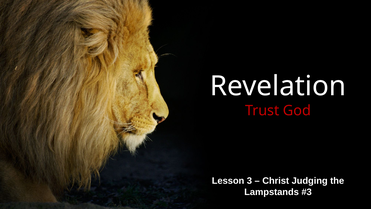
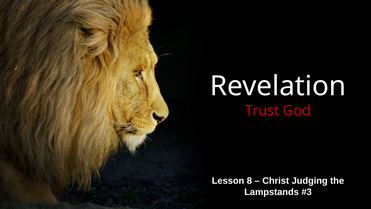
3: 3 -> 8 (249, 181)
